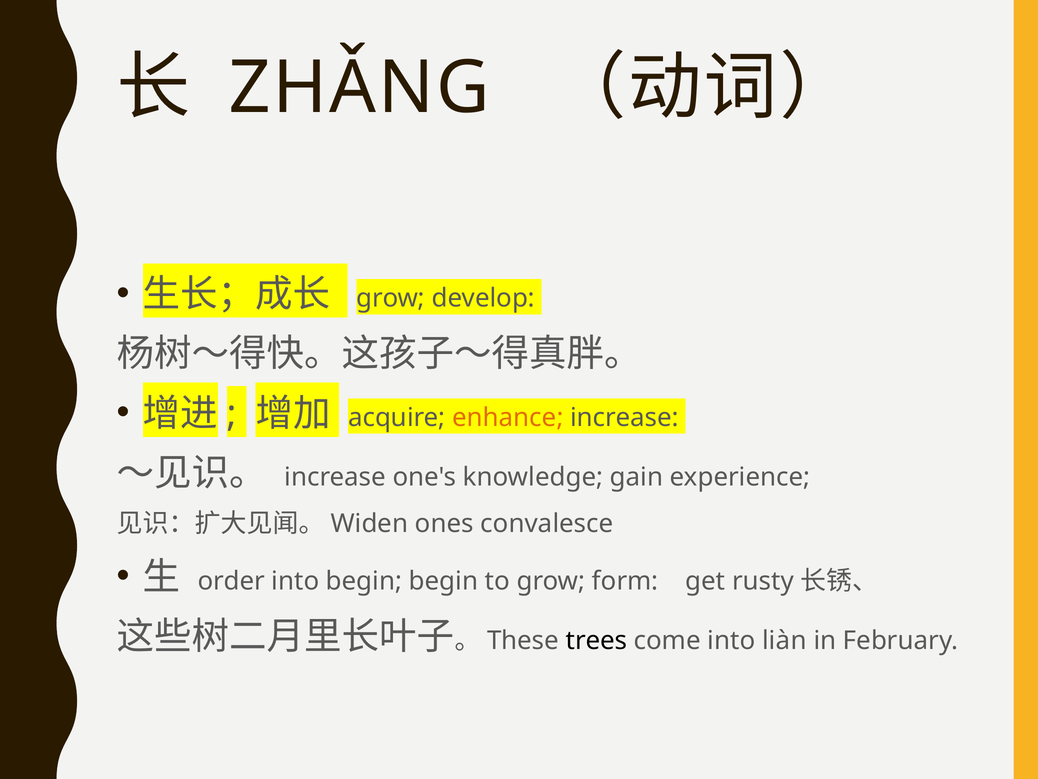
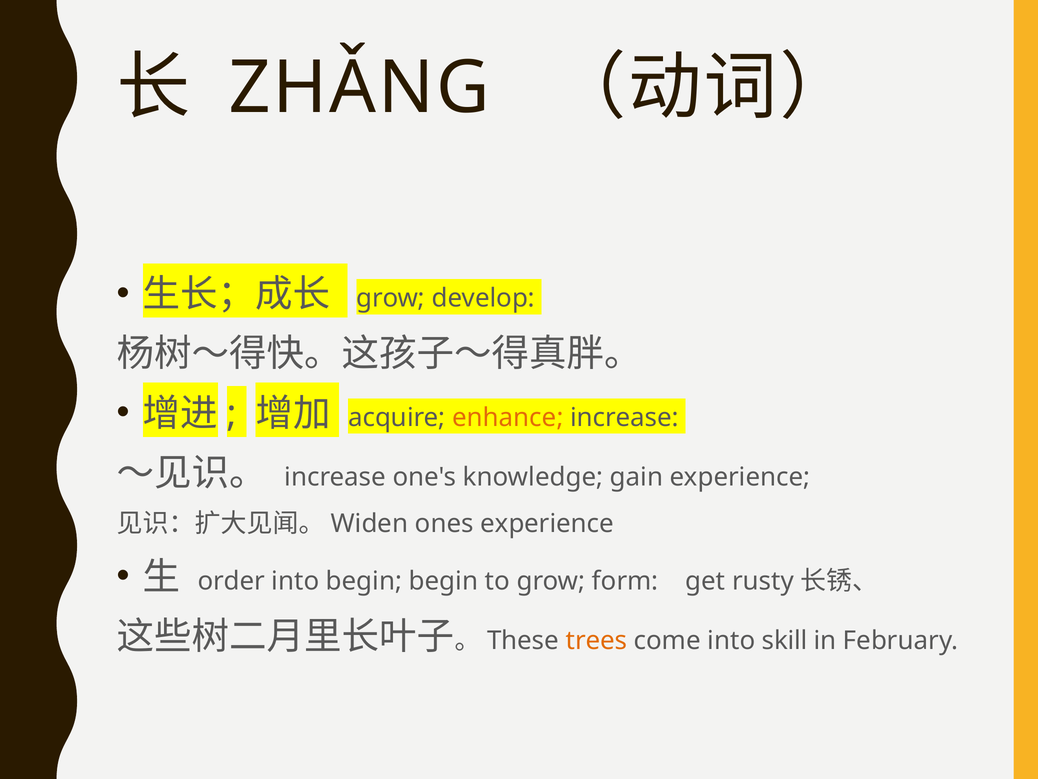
ones convalesce: convalesce -> experience (547, 523)
trees colour: black -> orange (597, 640)
liàn: liàn -> skill (785, 640)
